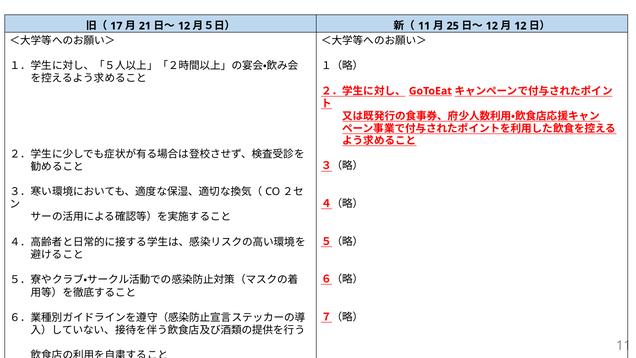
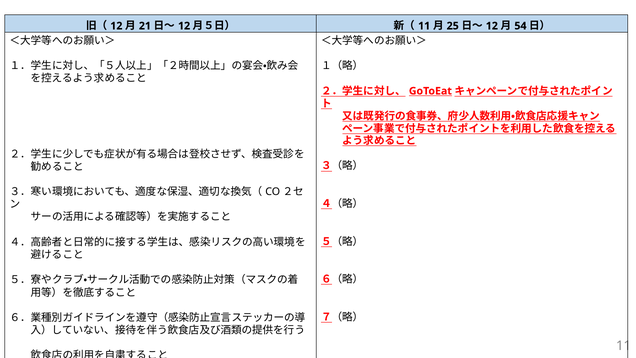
17: 17 -> 12 (116, 26)
12: 12 -> 54 (520, 26)
